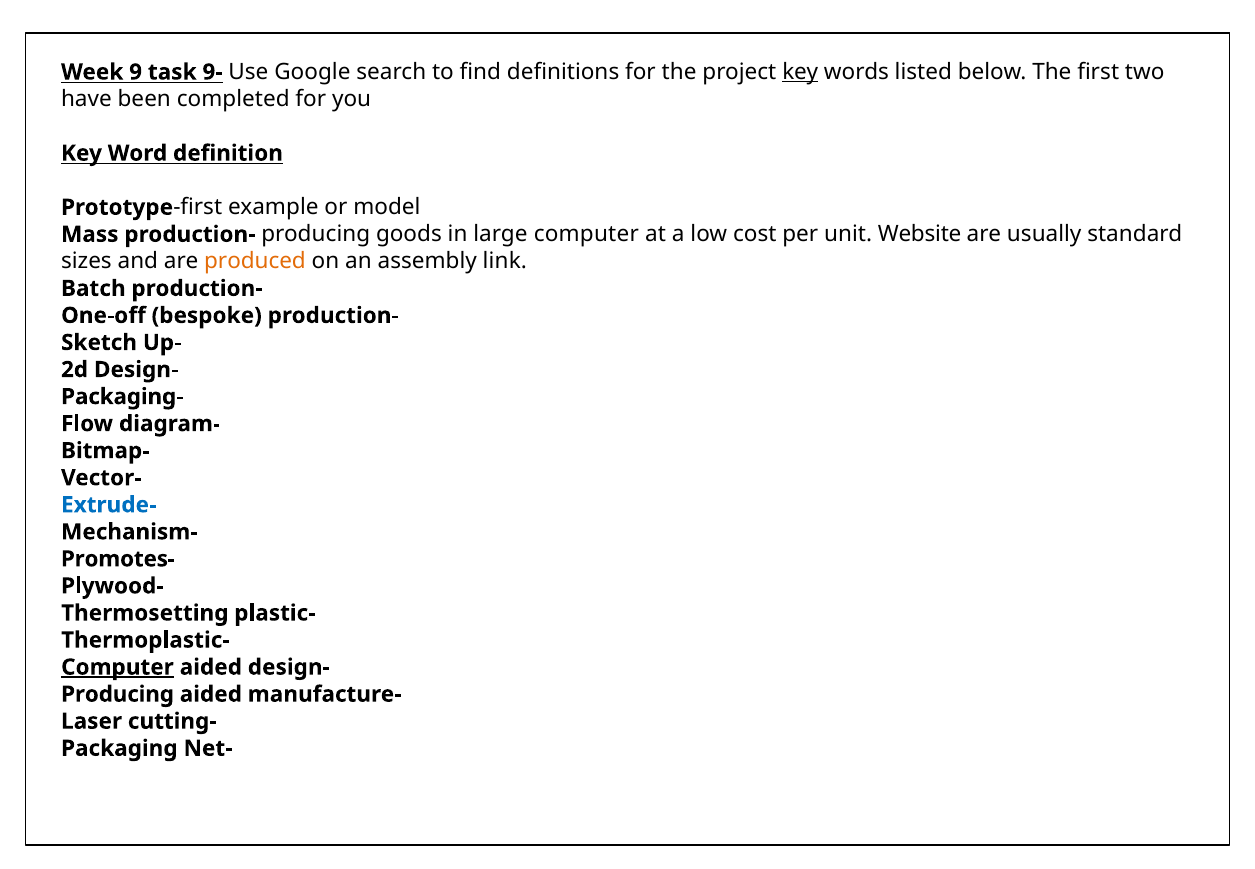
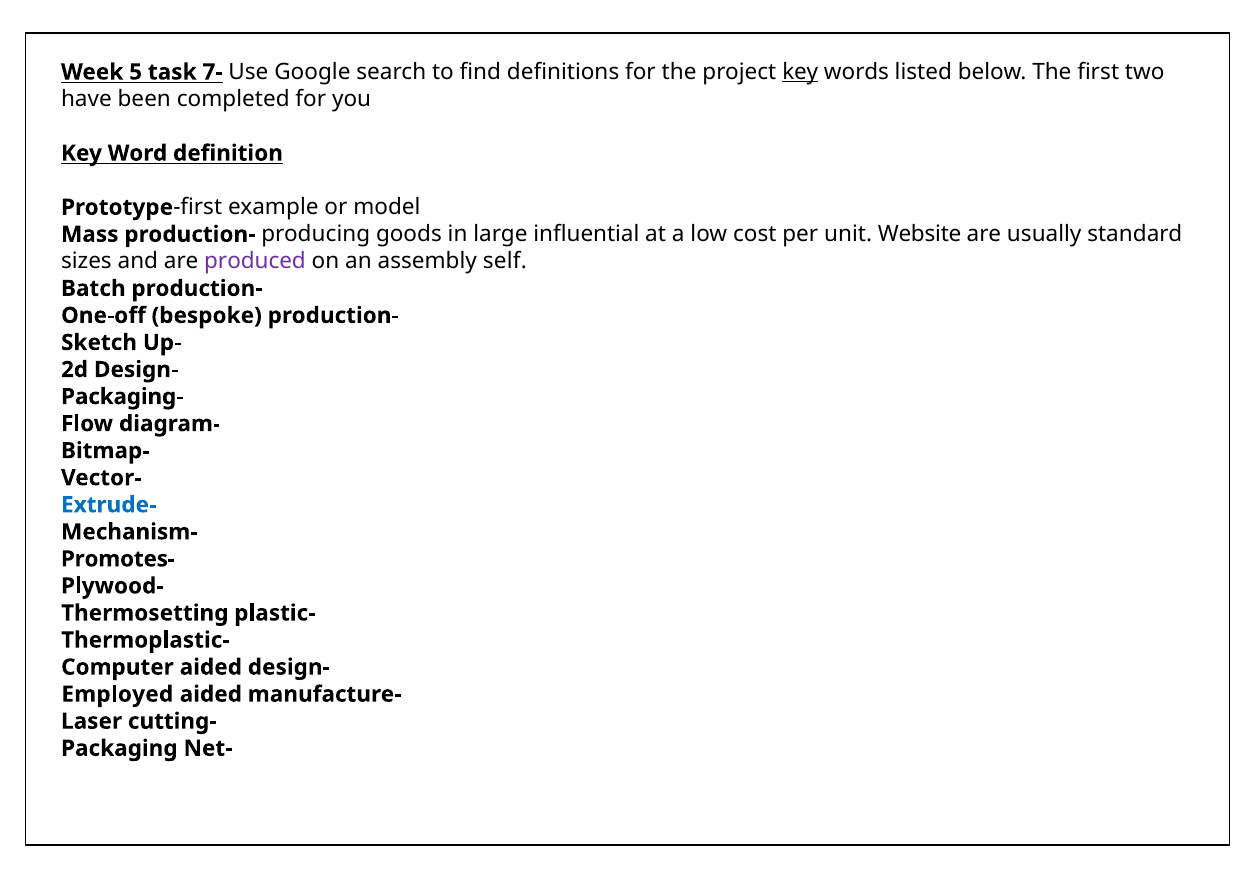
9: 9 -> 5 (136, 72)
9-: 9- -> 7- (213, 72)
large computer: computer -> influential (586, 234)
produced colour: orange -> purple (255, 261)
link: link -> self (505, 261)
Computer underline: present -> none (117, 667)
Producing: Producing -> Employed (117, 694)
